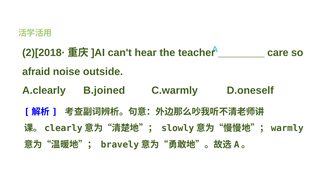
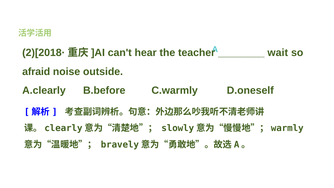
care: care -> wait (278, 53)
B.joined: B.joined -> B.before (104, 90)
